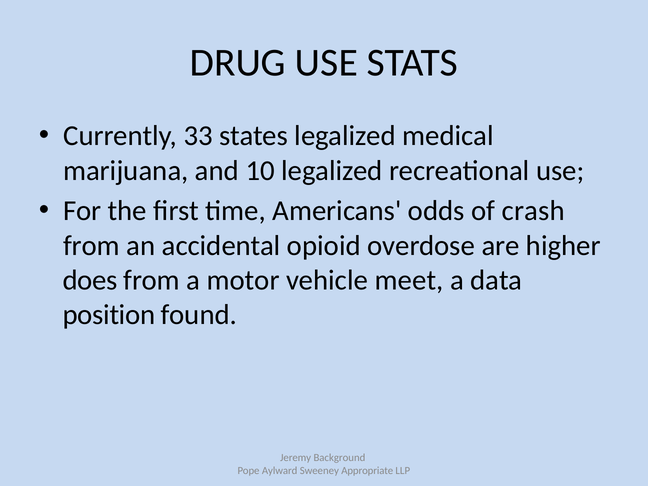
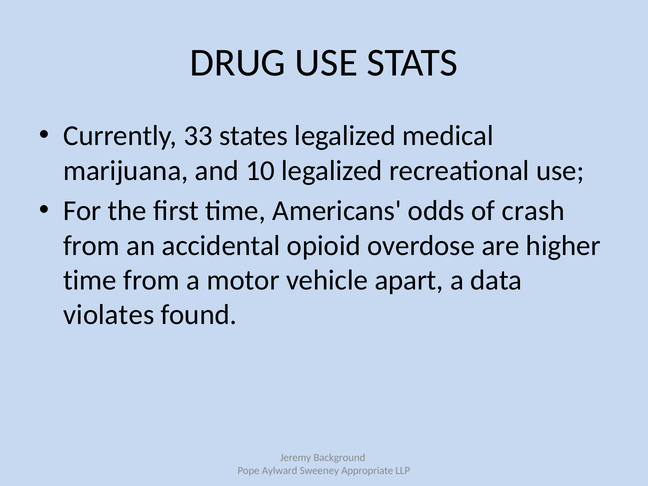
does: does -> time (90, 280)
meet: meet -> apart (409, 280)
position: position -> violates (109, 315)
